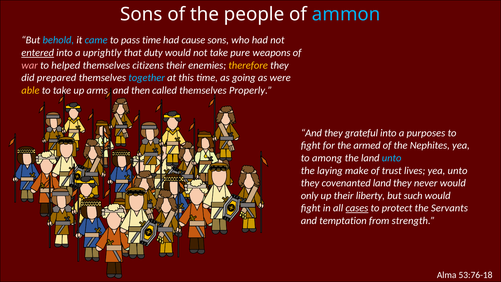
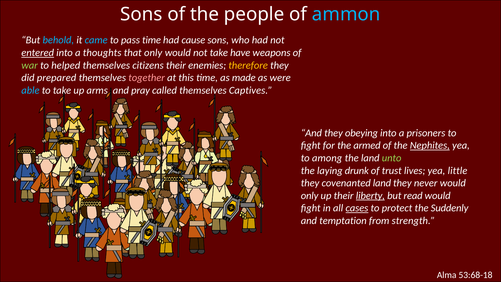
uprightly: uprightly -> thoughts (102, 53)
that duty: duty -> only (153, 53)
pure: pure -> have (240, 53)
war colour: pink -> light green (30, 65)
together colour: light blue -> pink (147, 78)
going: going -> made (244, 78)
able colour: yellow -> light blue (30, 90)
then: then -> pray (141, 90)
Properly: Properly -> Captives (251, 90)
grateful: grateful -> obeying (361, 133)
purposes: purposes -> prisoners (426, 133)
Nephites underline: none -> present (430, 145)
unto colour: light blue -> light green (392, 158)
make: make -> drunk (357, 170)
yea unto: unto -> little (458, 170)
liberty underline: none -> present (370, 196)
such: such -> read (413, 196)
Servants: Servants -> Suddenly (450, 208)
53:76-18: 53:76-18 -> 53:68-18 (476, 275)
